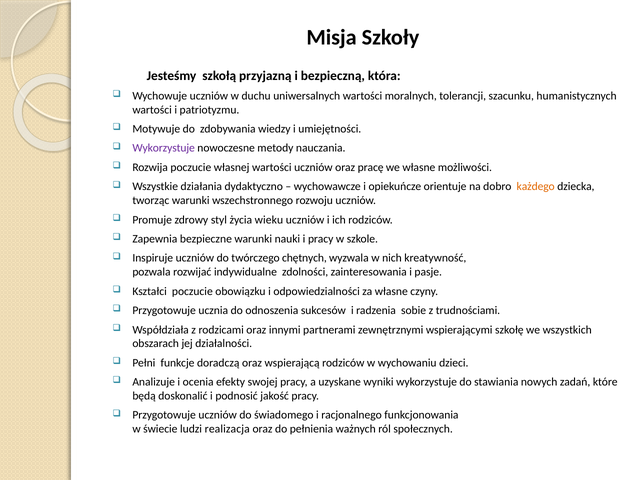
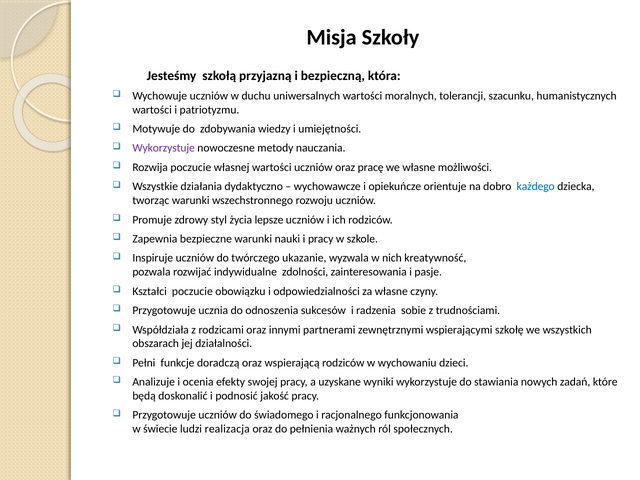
każdego colour: orange -> blue (536, 187)
wieku: wieku -> lepsze (269, 220)
chętnych: chętnych -> ukazanie (304, 258)
